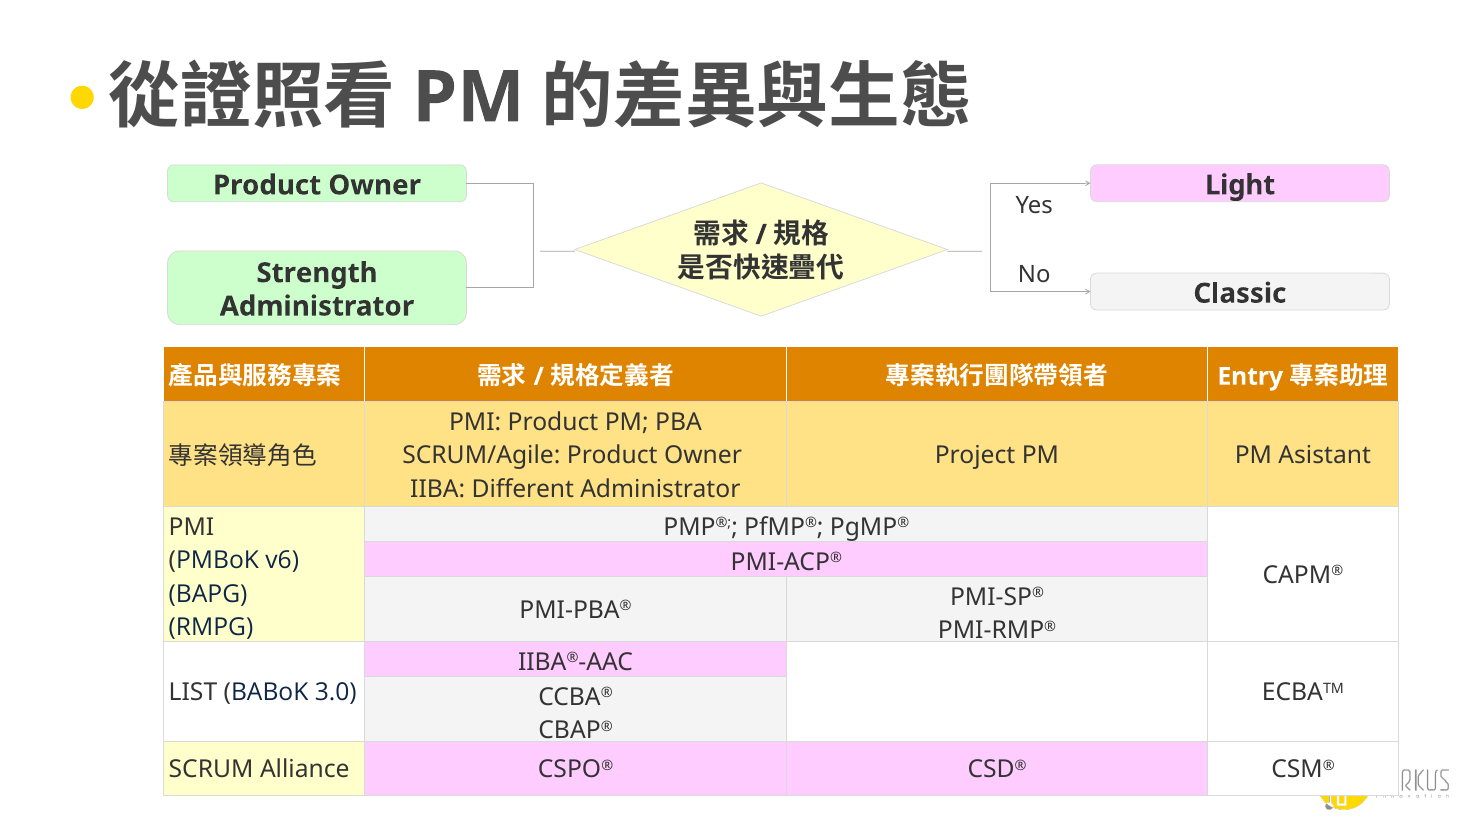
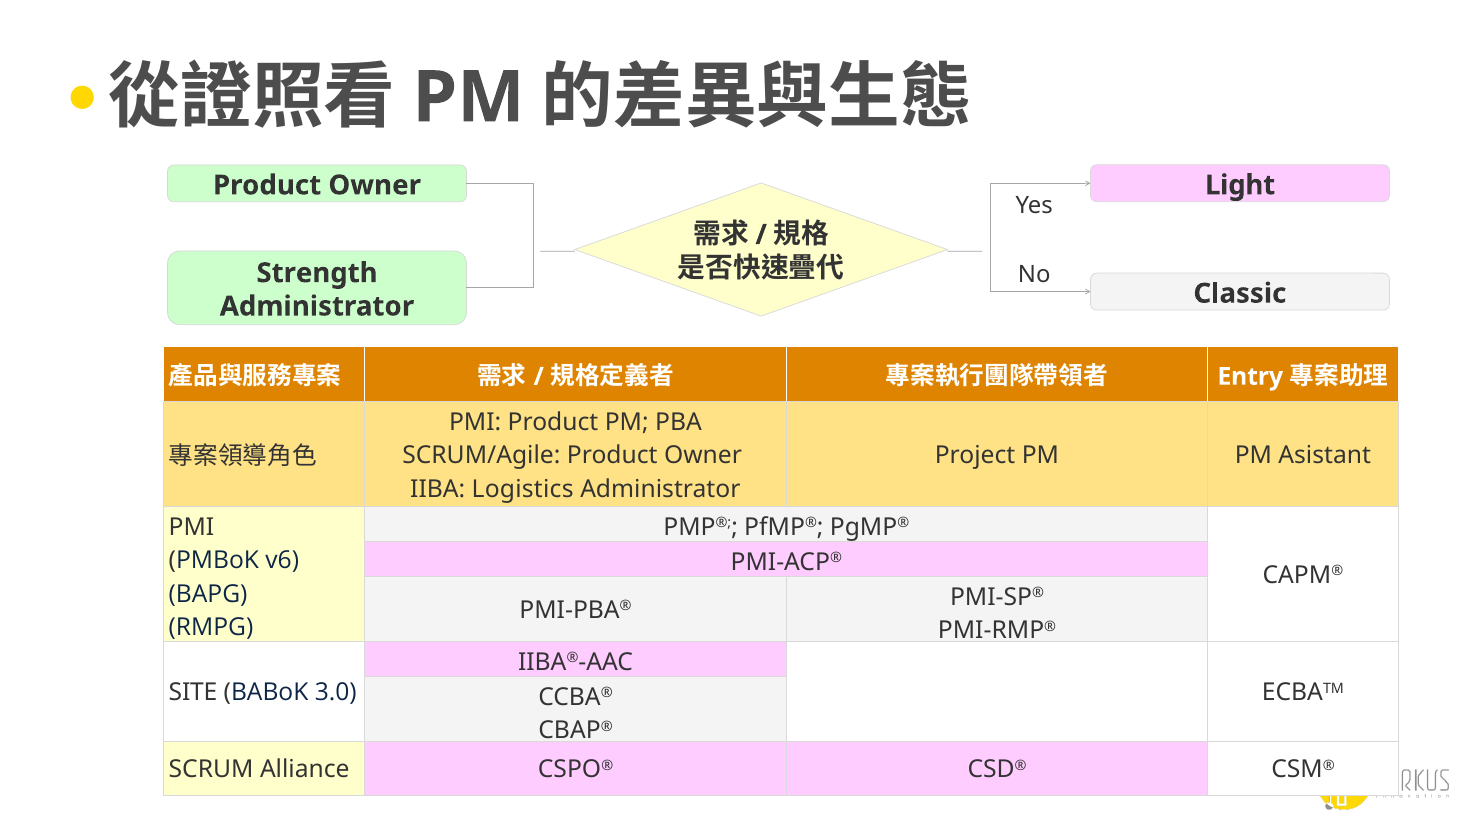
Different: Different -> Logistics (523, 489)
LIST: LIST -> SITE (193, 692)
